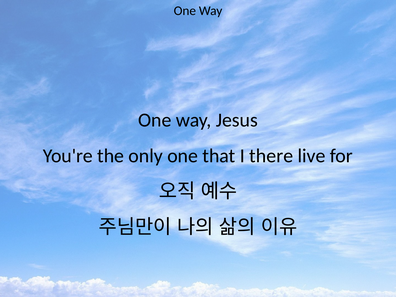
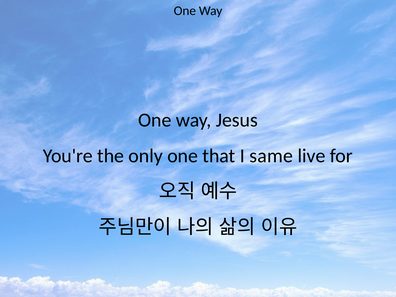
there: there -> same (271, 156)
